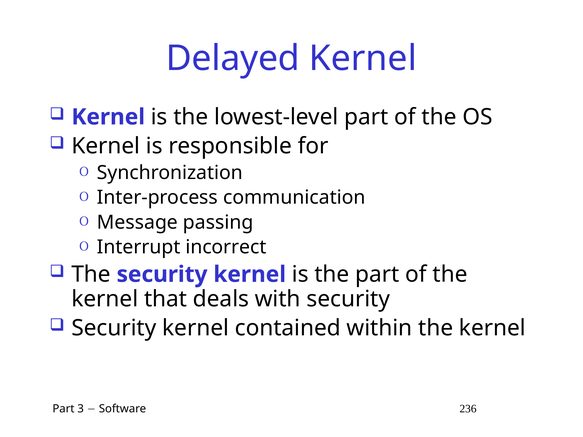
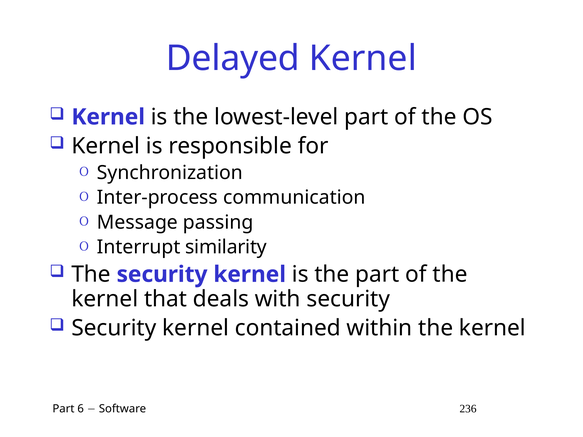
incorrect: incorrect -> similarity (226, 247)
3: 3 -> 6 (81, 409)
